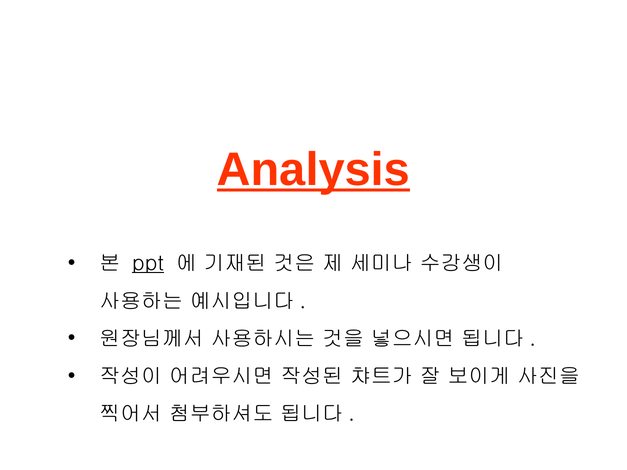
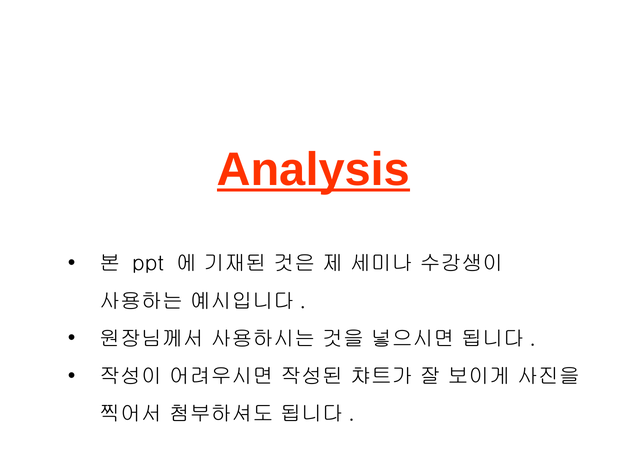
ppt underline: present -> none (148, 264)
